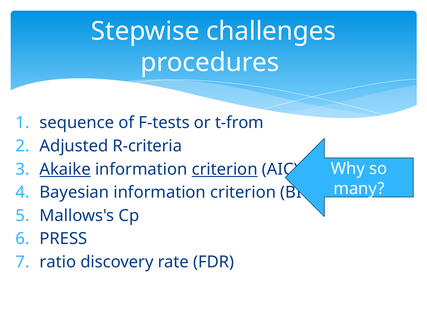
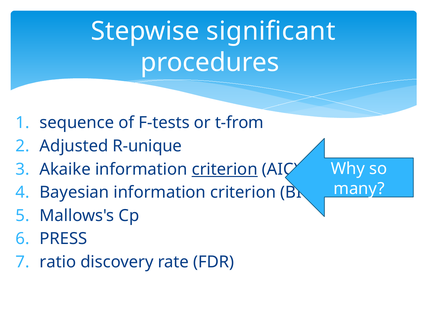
challenges: challenges -> significant (271, 31)
R-criteria: R-criteria -> R-unique (147, 146)
Akaike underline: present -> none (65, 169)
